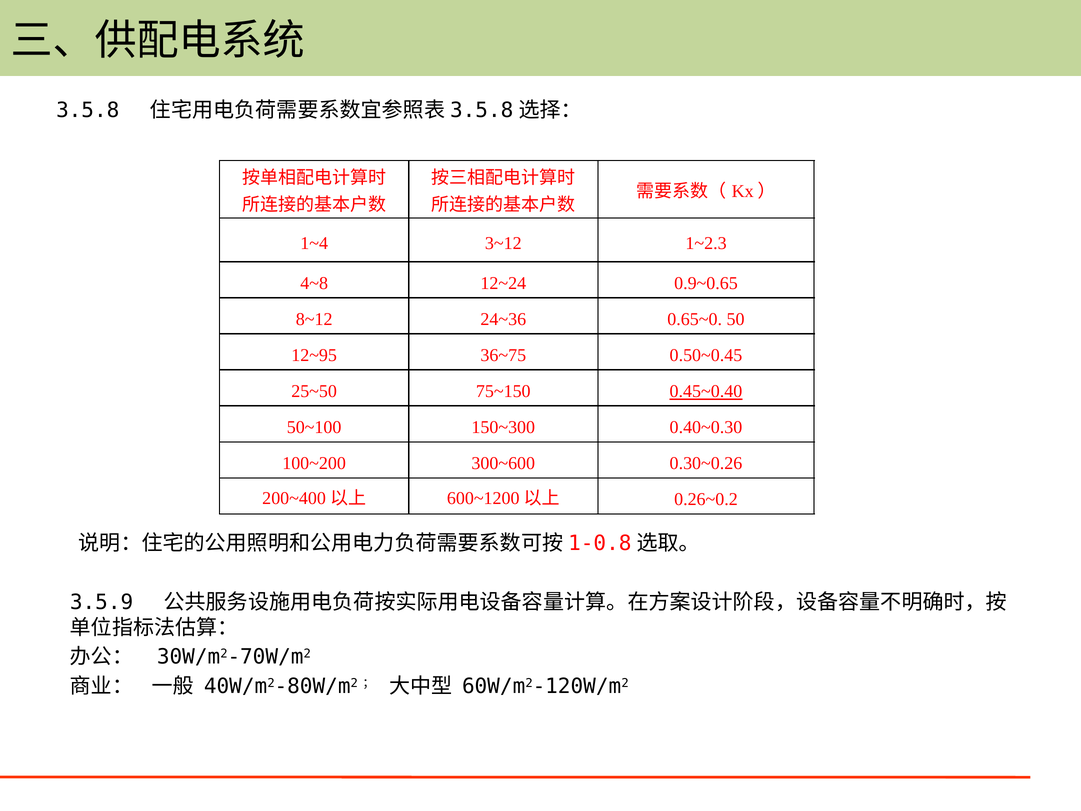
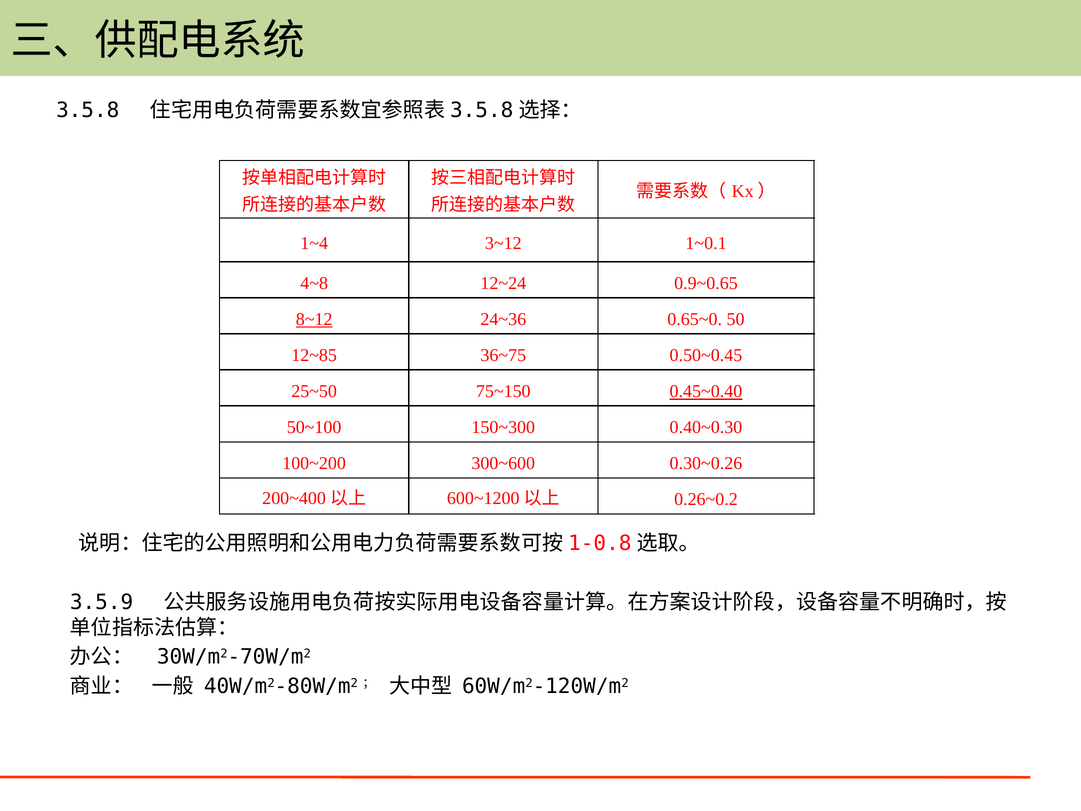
1~2.3: 1~2.3 -> 1~0.1 (706, 243)
8~12 underline: none -> present (314, 319)
12~95: 12~95 -> 12~85 (314, 355)
